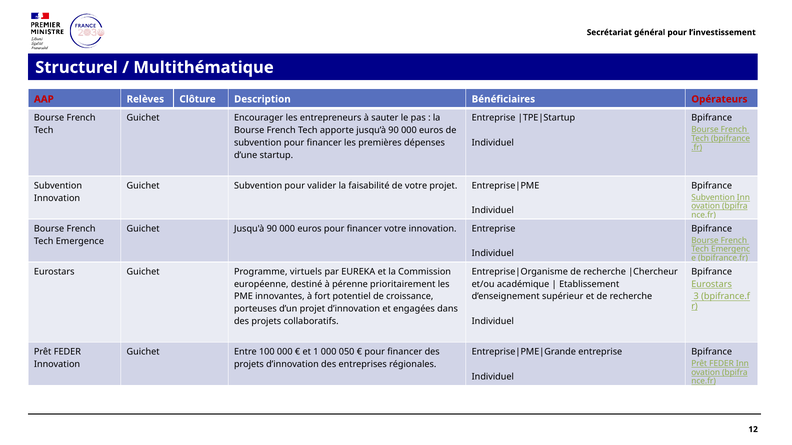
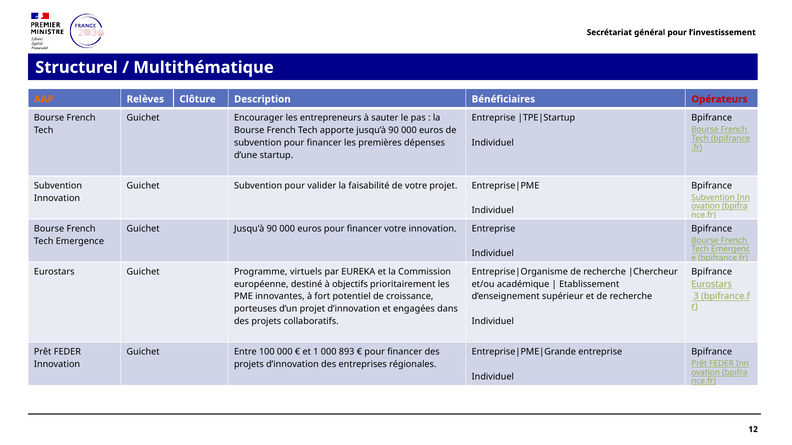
AAP colour: red -> orange (44, 99)
pérenne: pérenne -> objectifs (350, 284)
050: 050 -> 893 (347, 352)
